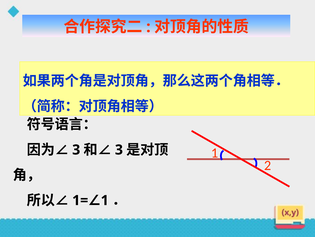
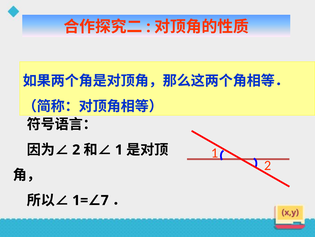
3: 3 -> 2 (76, 149)
3: 3 -> 1 (119, 149)
1: 1 -> 7 (105, 200)
